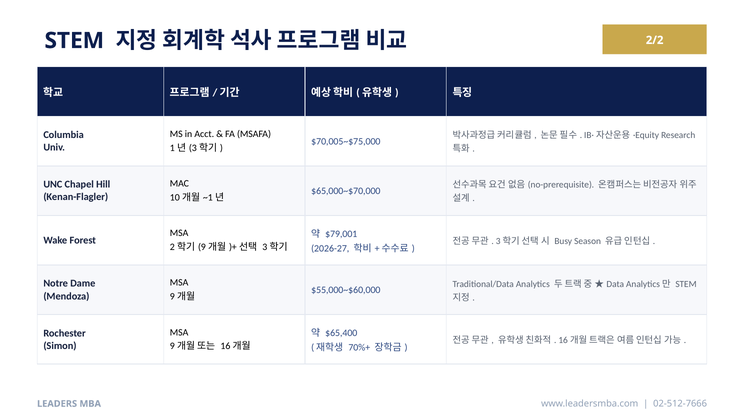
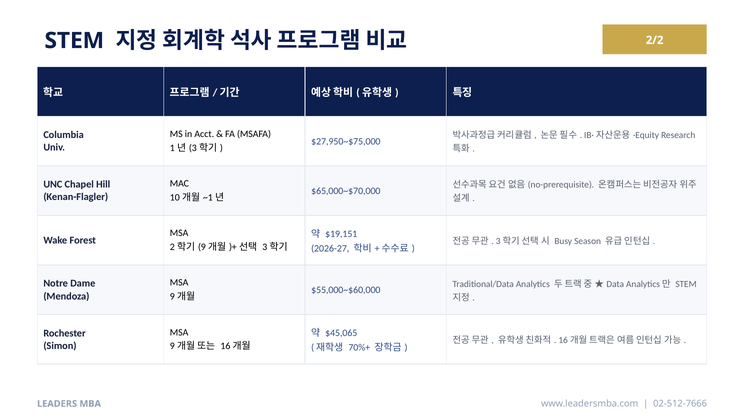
$70,005~$75,000: $70,005~$75,000 -> $27,950~$75,000 (346, 141)
$79,001: $79,001 -> $19,151 (341, 234)
$65,400: $65,400 -> $45,065 (341, 334)
